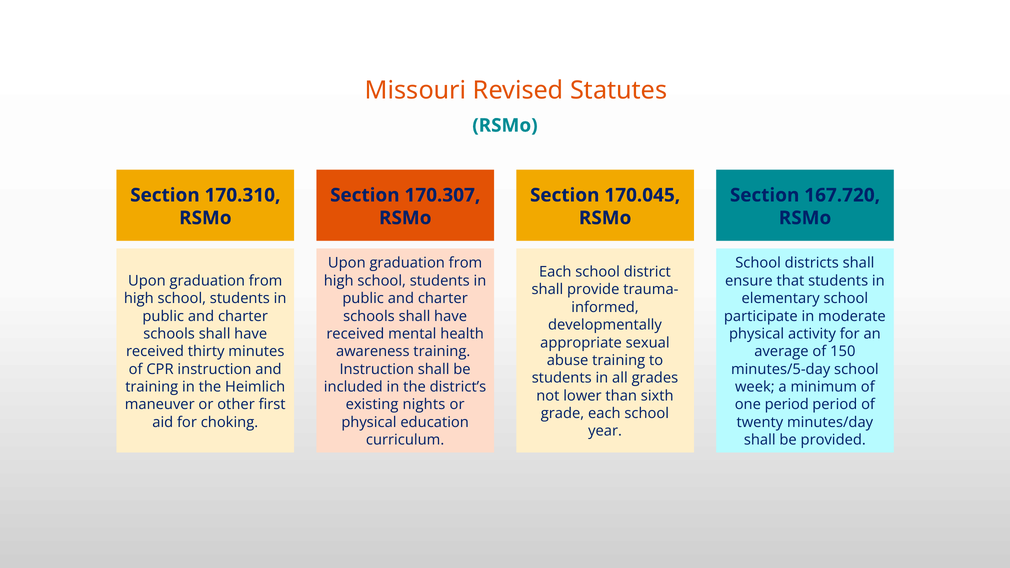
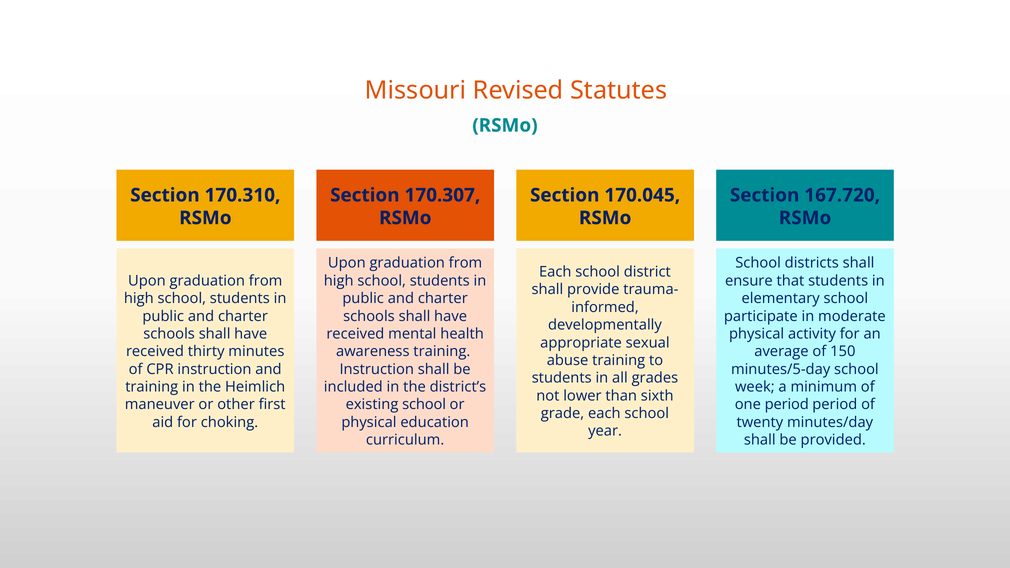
existing nights: nights -> school (424, 405)
